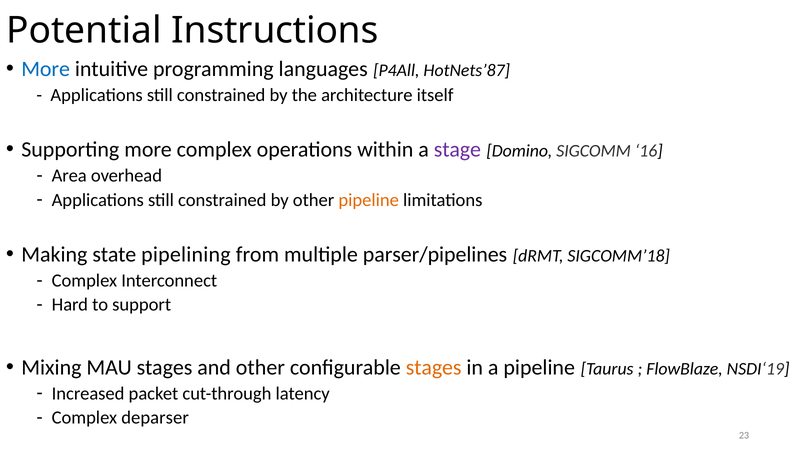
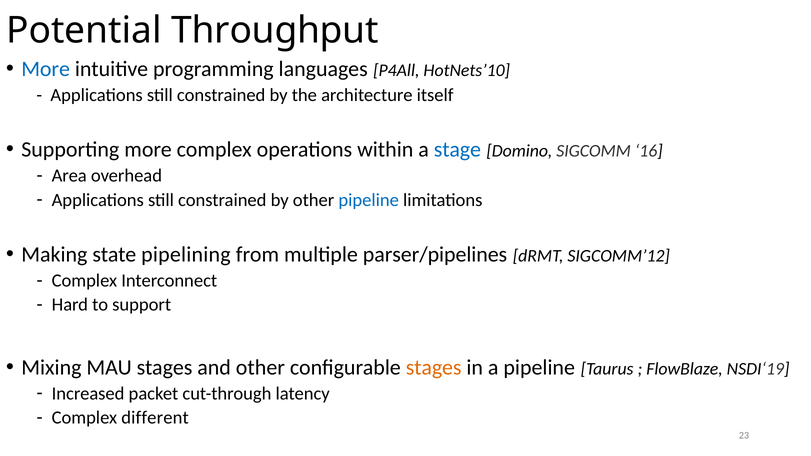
Instructions: Instructions -> Throughput (275, 31)
HotNets’87: HotNets’87 -> HotNets’10 (467, 70)
stage colour: purple -> blue (457, 150)
pipeline colour: orange -> blue (369, 200)
SIGCOMM’18: SIGCOMM’18 -> SIGCOMM’12 (619, 256)
deparser: deparser -> different (155, 418)
